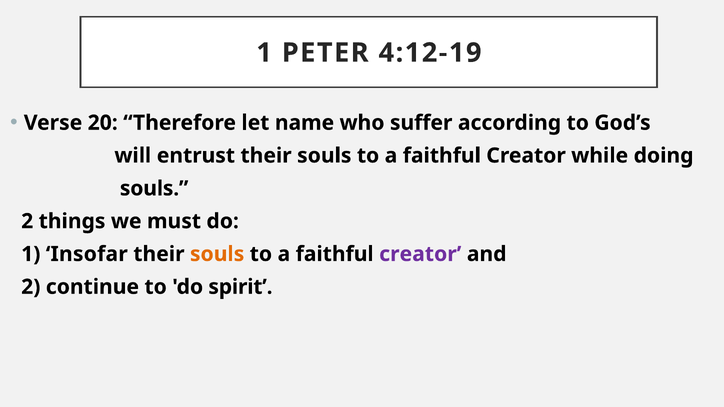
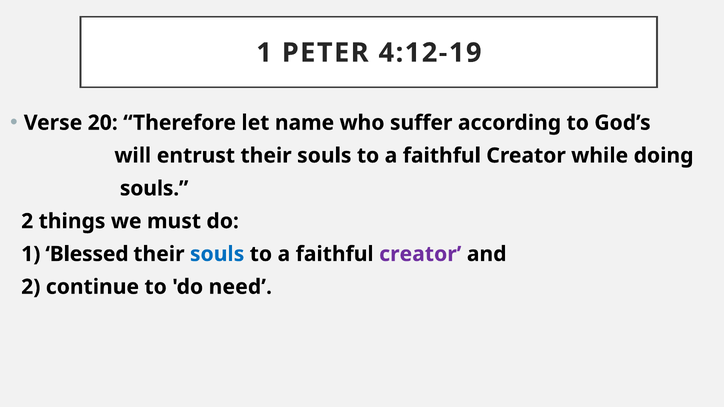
Insofar: Insofar -> Blessed (87, 254)
souls colour: orange -> blue (217, 254)
spirit: spirit -> need (240, 287)
